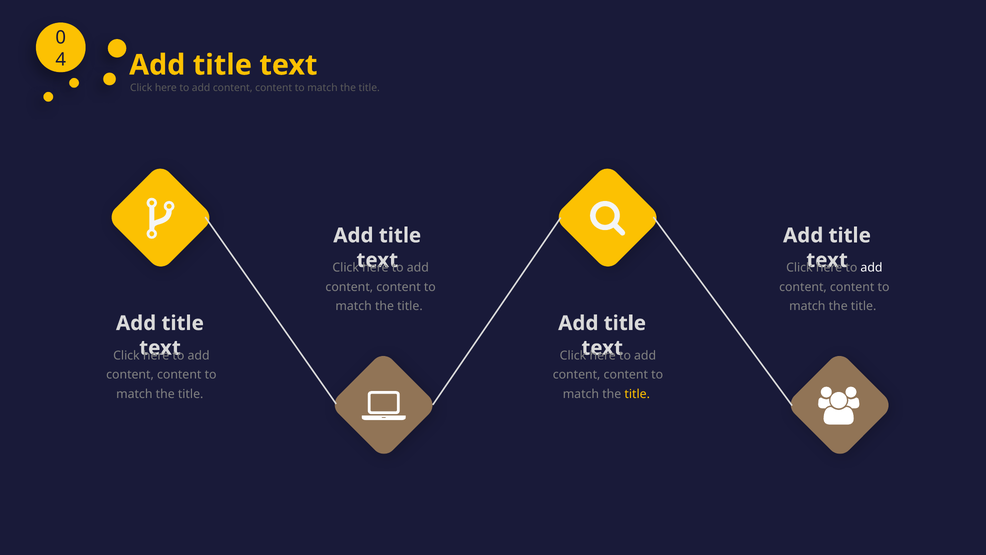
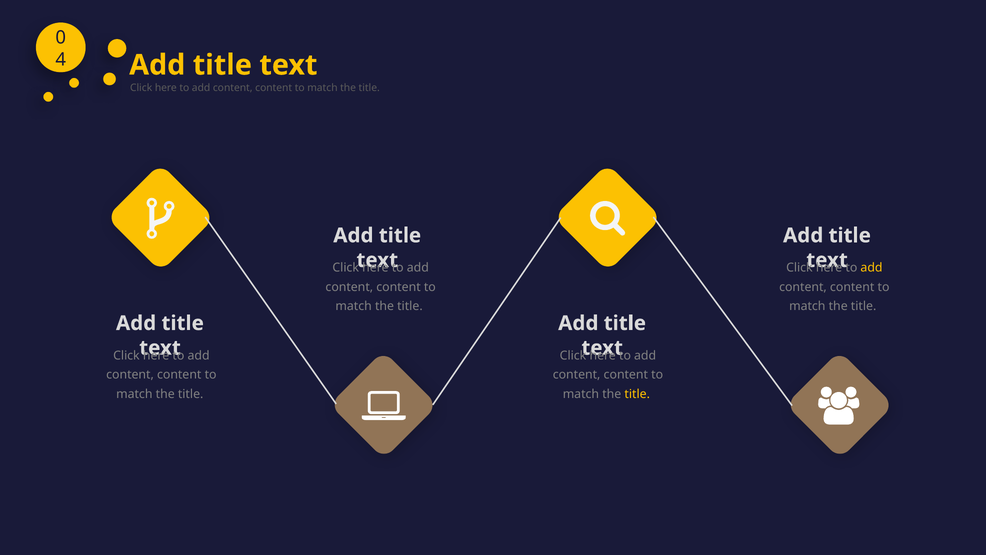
add colour: white -> yellow (872, 268)
